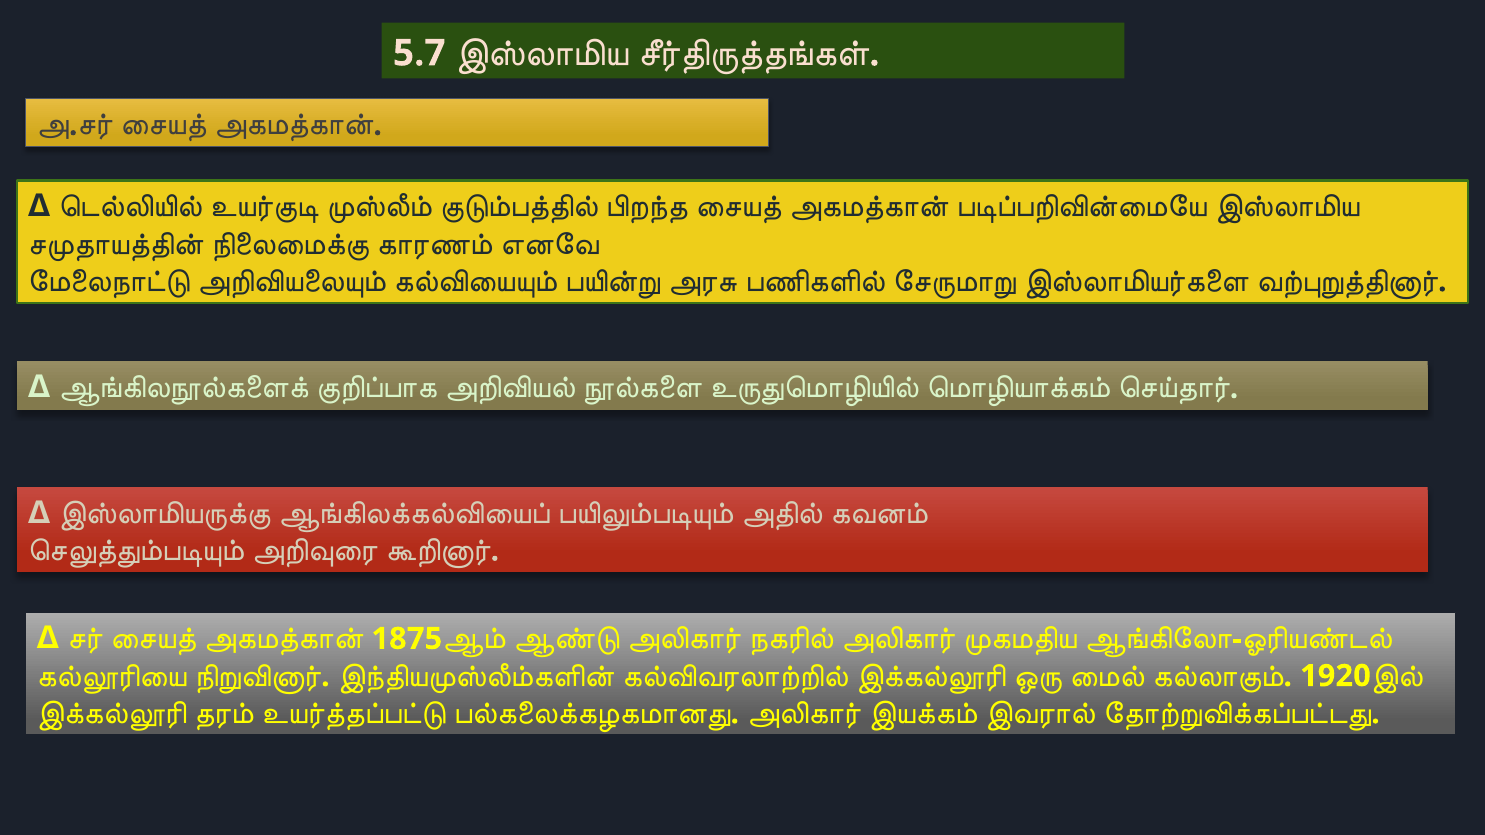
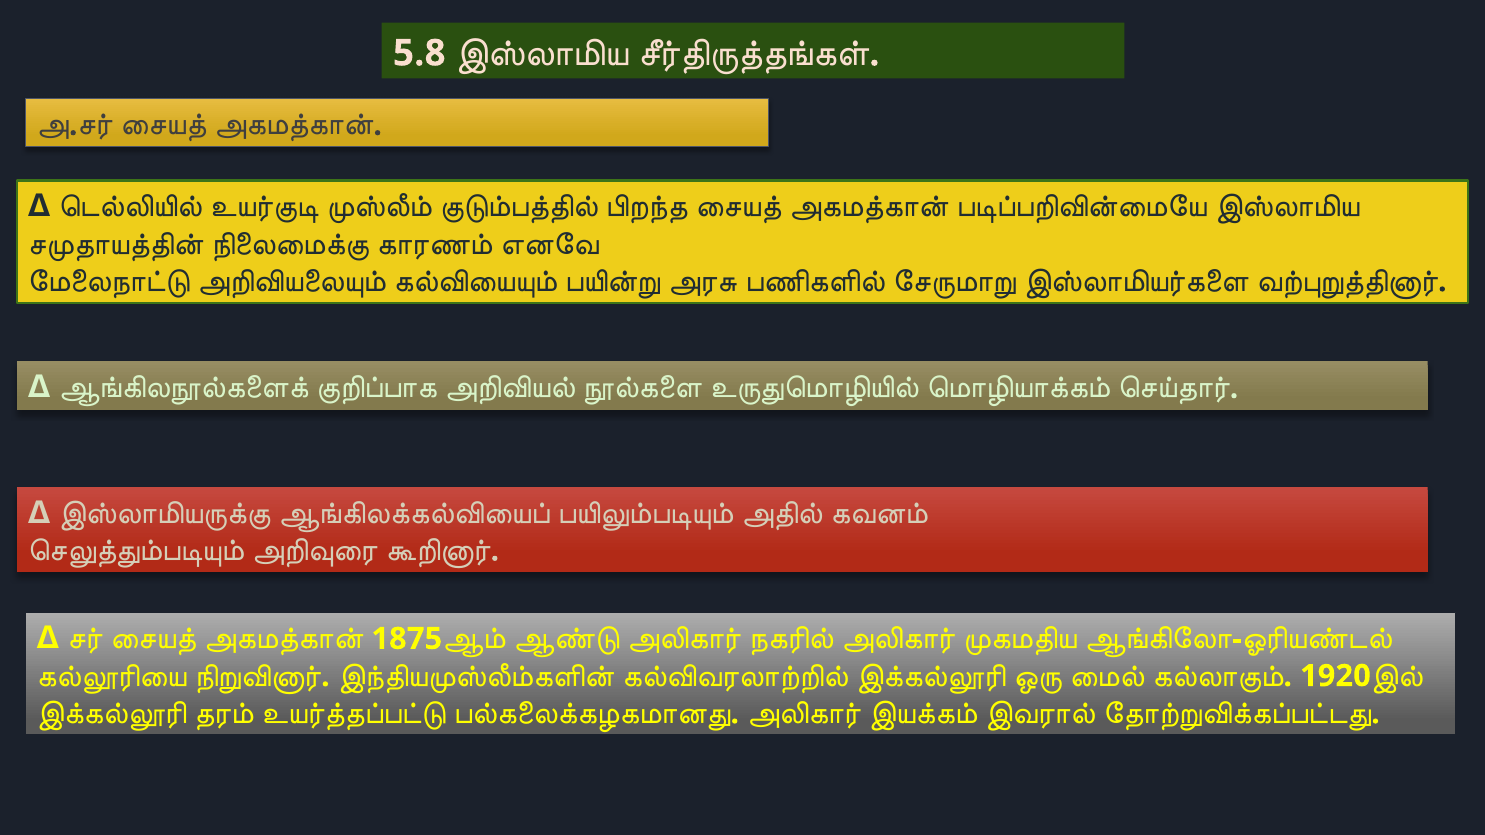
5.7: 5.7 -> 5.8 (419, 53)
